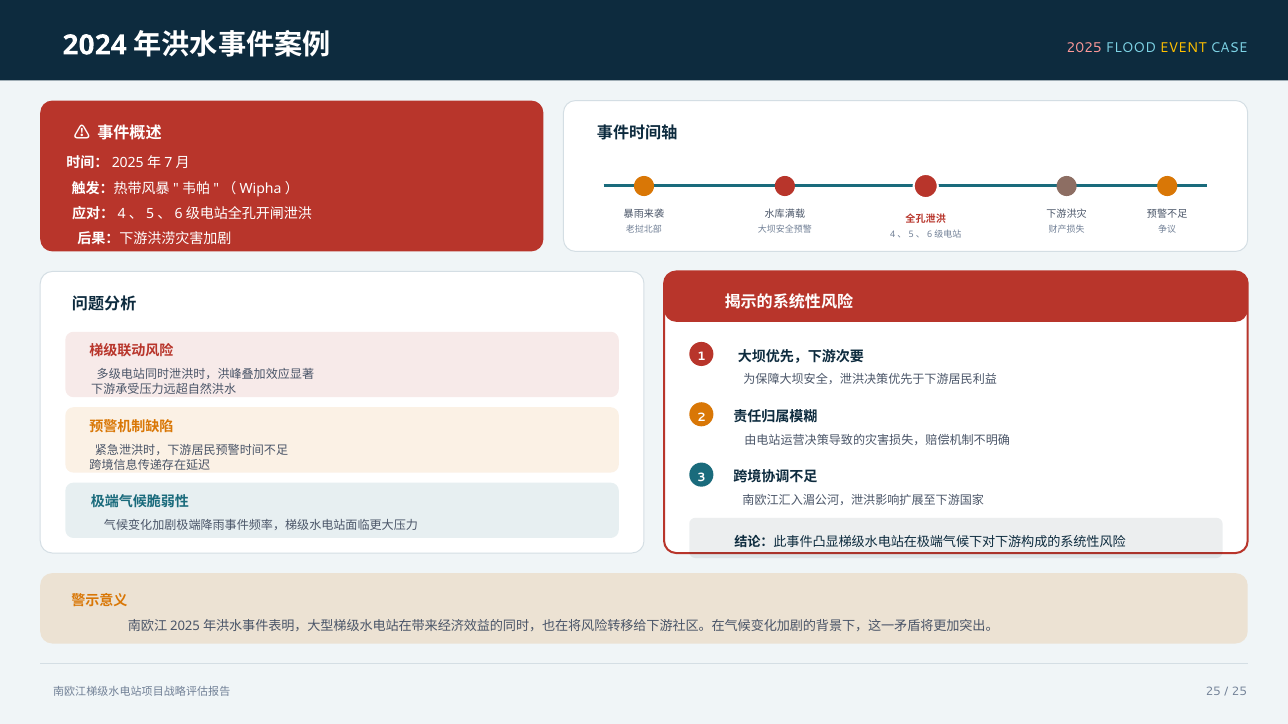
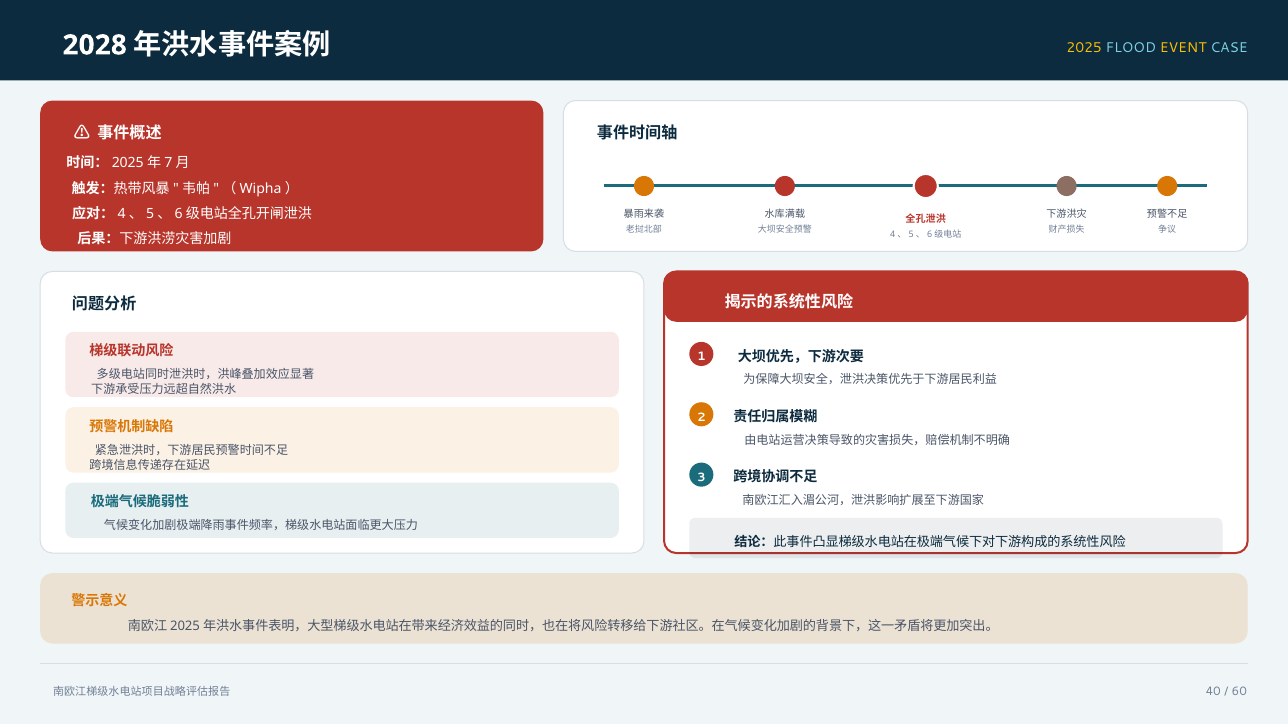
2024: 2024 -> 2028 (95, 45)
2025 colour: pink -> yellow (1084, 48)
25: 25 -> 40 (1213, 692)
25: 25 -> 60 (1239, 692)
